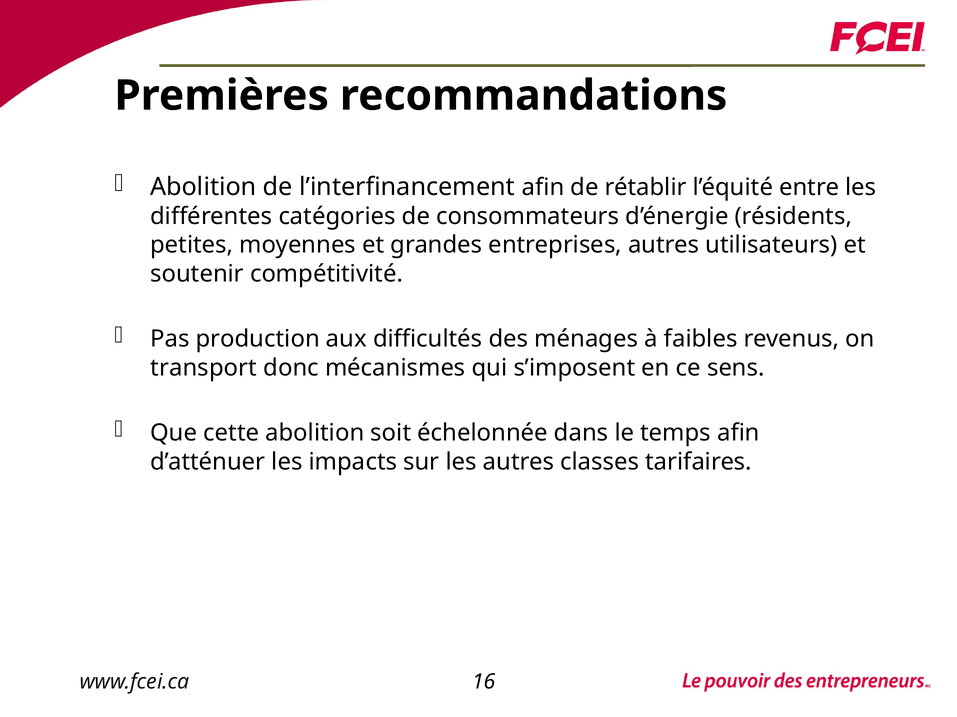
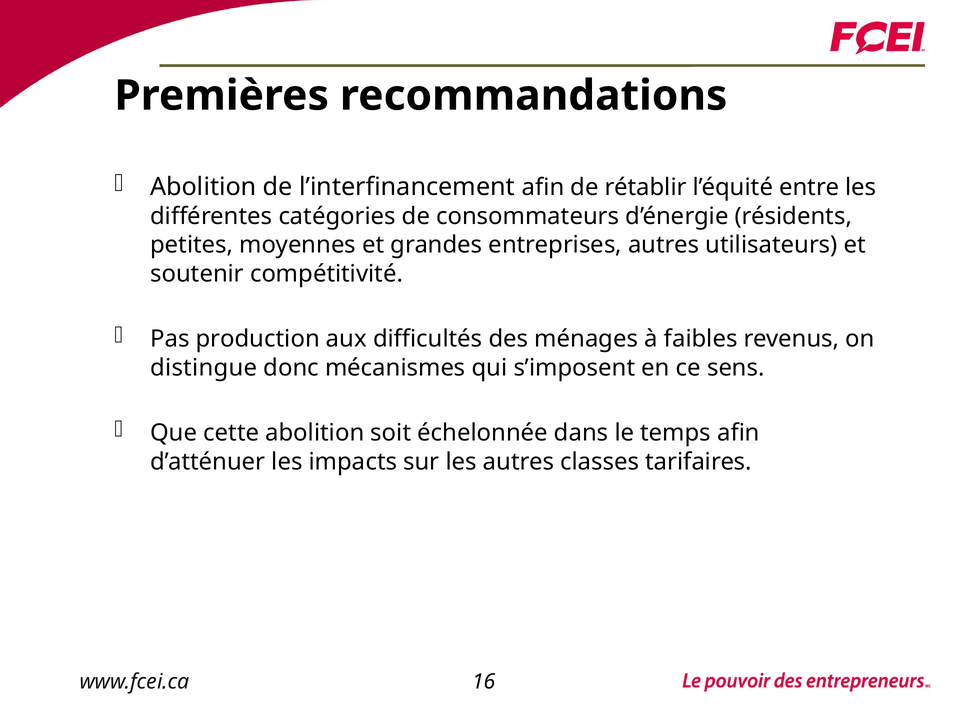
transport: transport -> distingue (204, 368)
